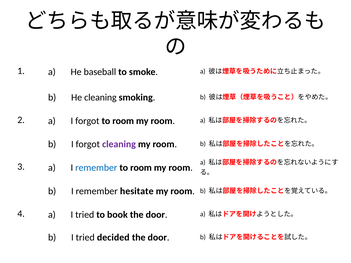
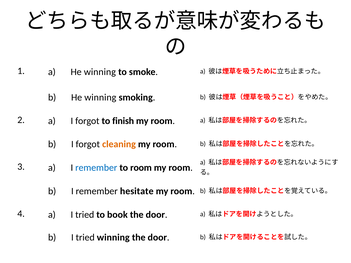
a He baseball: baseball -> winning (100, 72)
b He cleaning: cleaning -> winning (100, 97)
forgot to room: room -> finish (123, 121)
cleaning colour: purple -> orange (119, 144)
tried decided: decided -> winning (113, 238)
